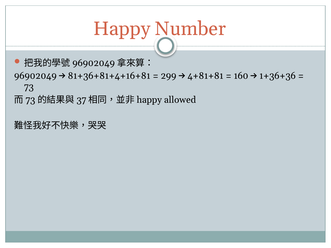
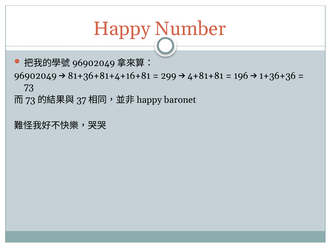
160: 160 -> 196 (241, 76)
allowed: allowed -> baronet (180, 100)
